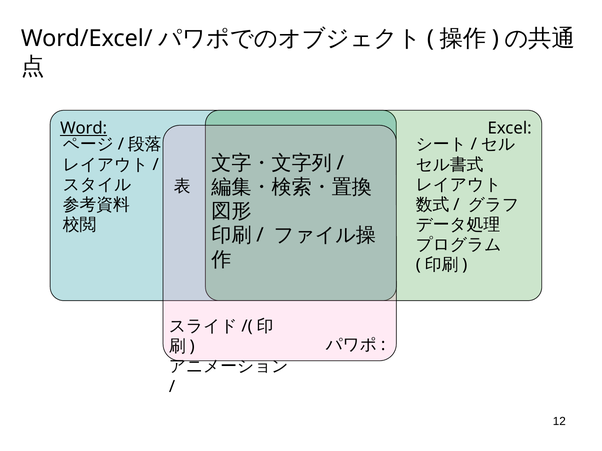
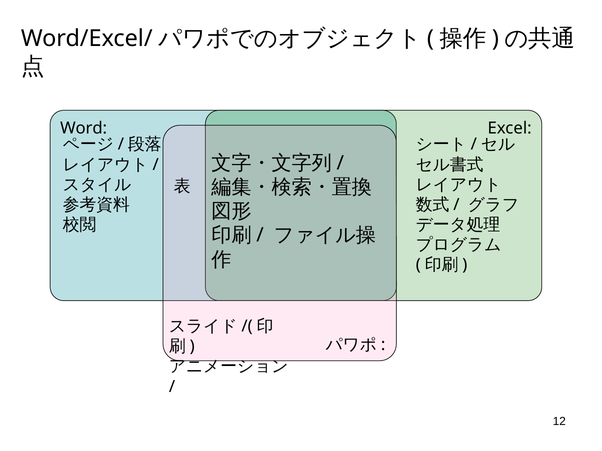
Word underline: present -> none (84, 129)
